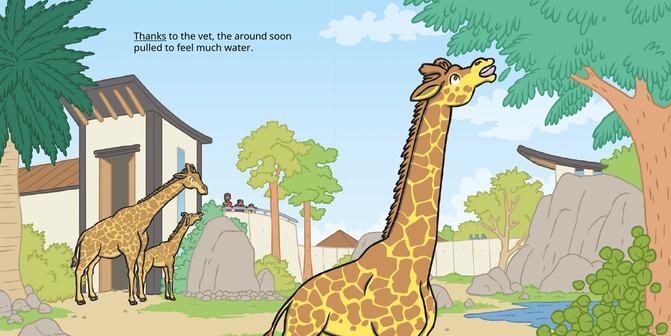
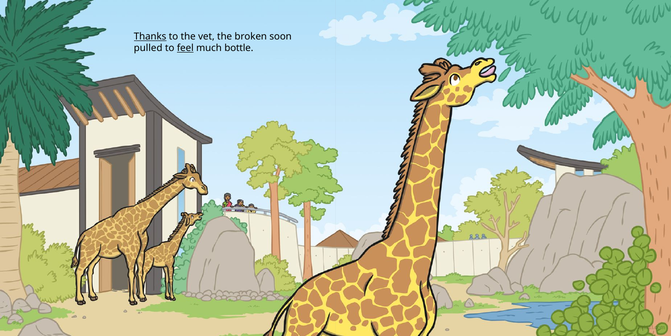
around: around -> broken (251, 37)
feel underline: none -> present (185, 48)
water: water -> bottle (239, 48)
